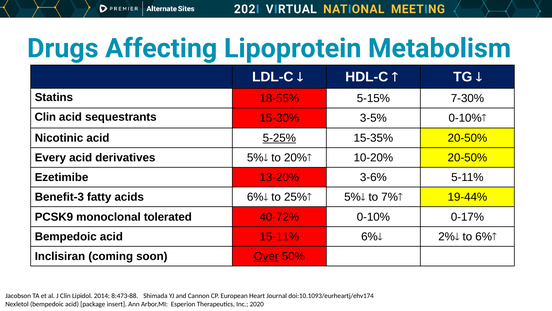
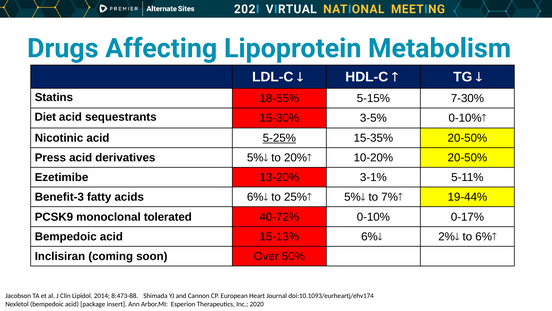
Clin: Clin -> Diet (45, 117)
Every: Every -> Press (50, 157)
3-6%: 3-6% -> 3-1% (373, 177)
15-11%: 15-11% -> 15-13% (279, 236)
Over underline: present -> none (266, 256)
